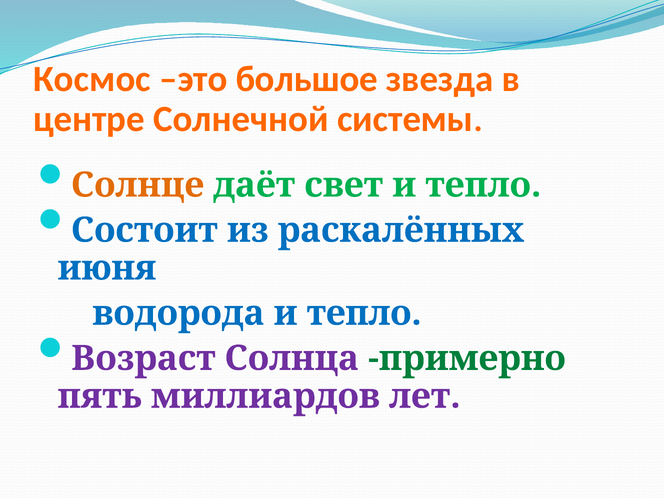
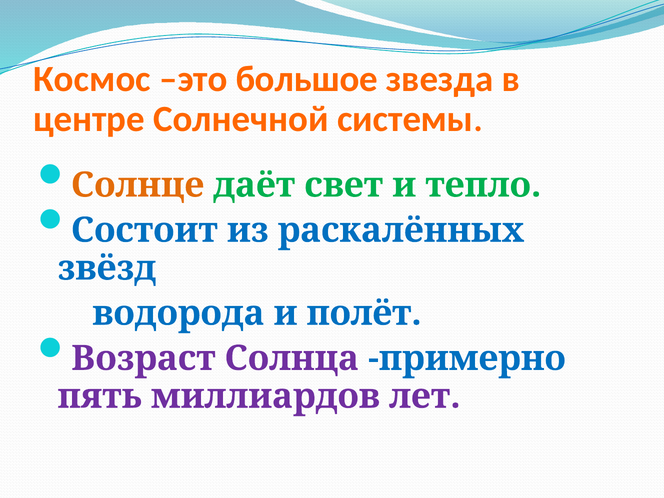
июня: июня -> звёзд (107, 268)
водорода и тепло: тепло -> полёт (364, 313)
примерно colour: green -> blue (467, 358)
